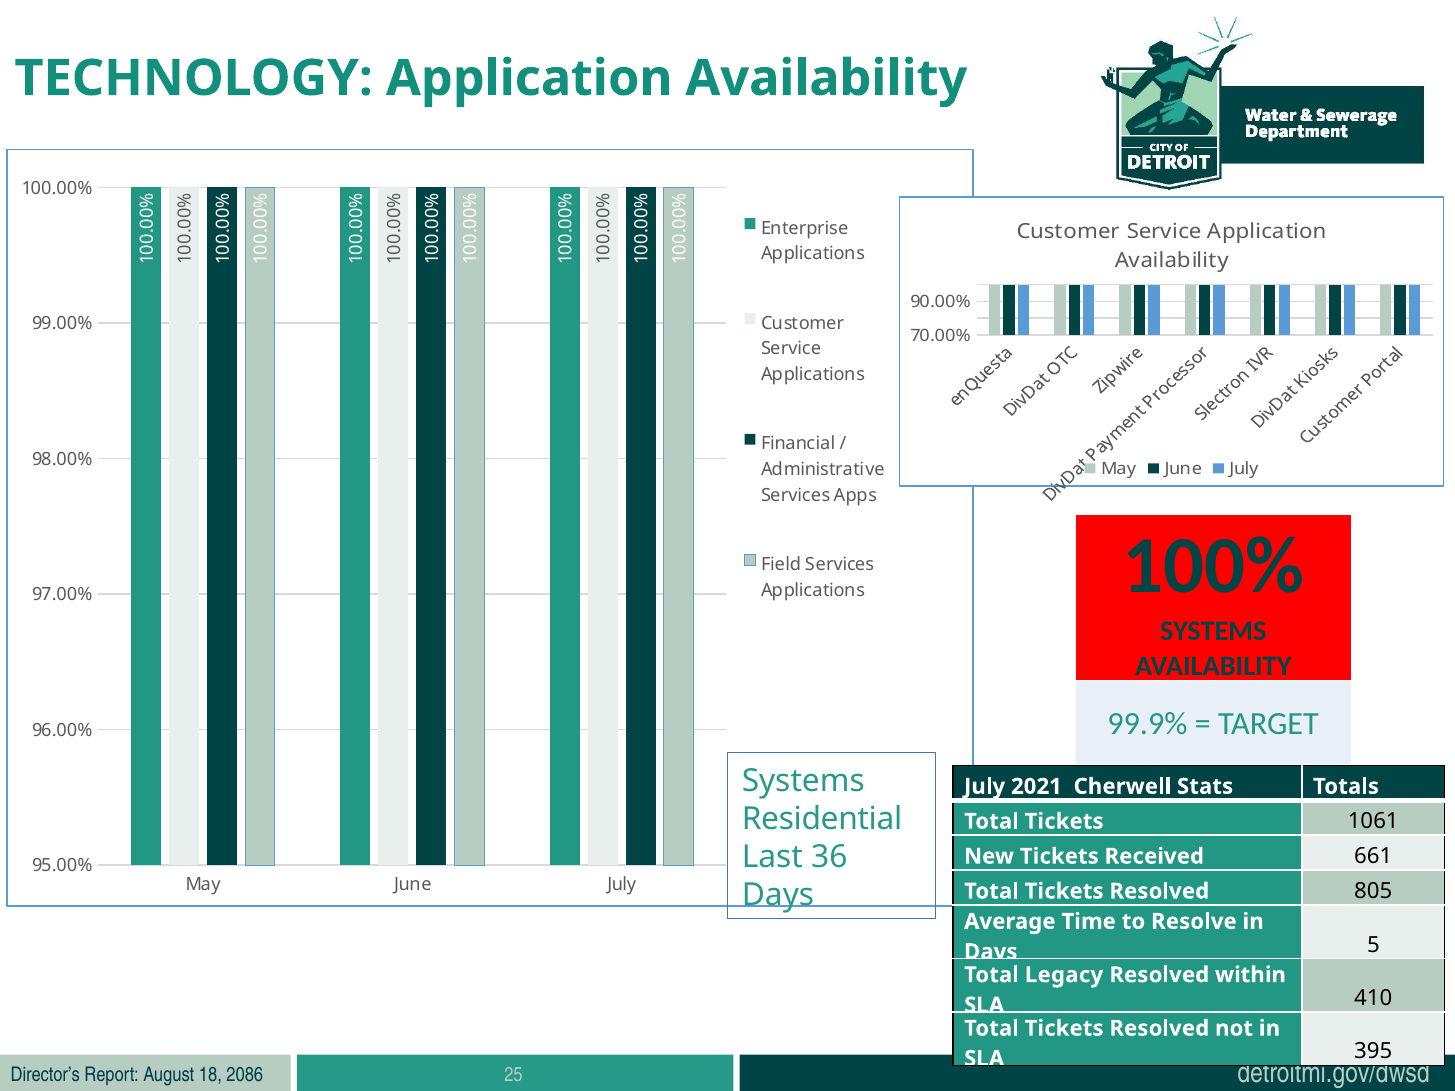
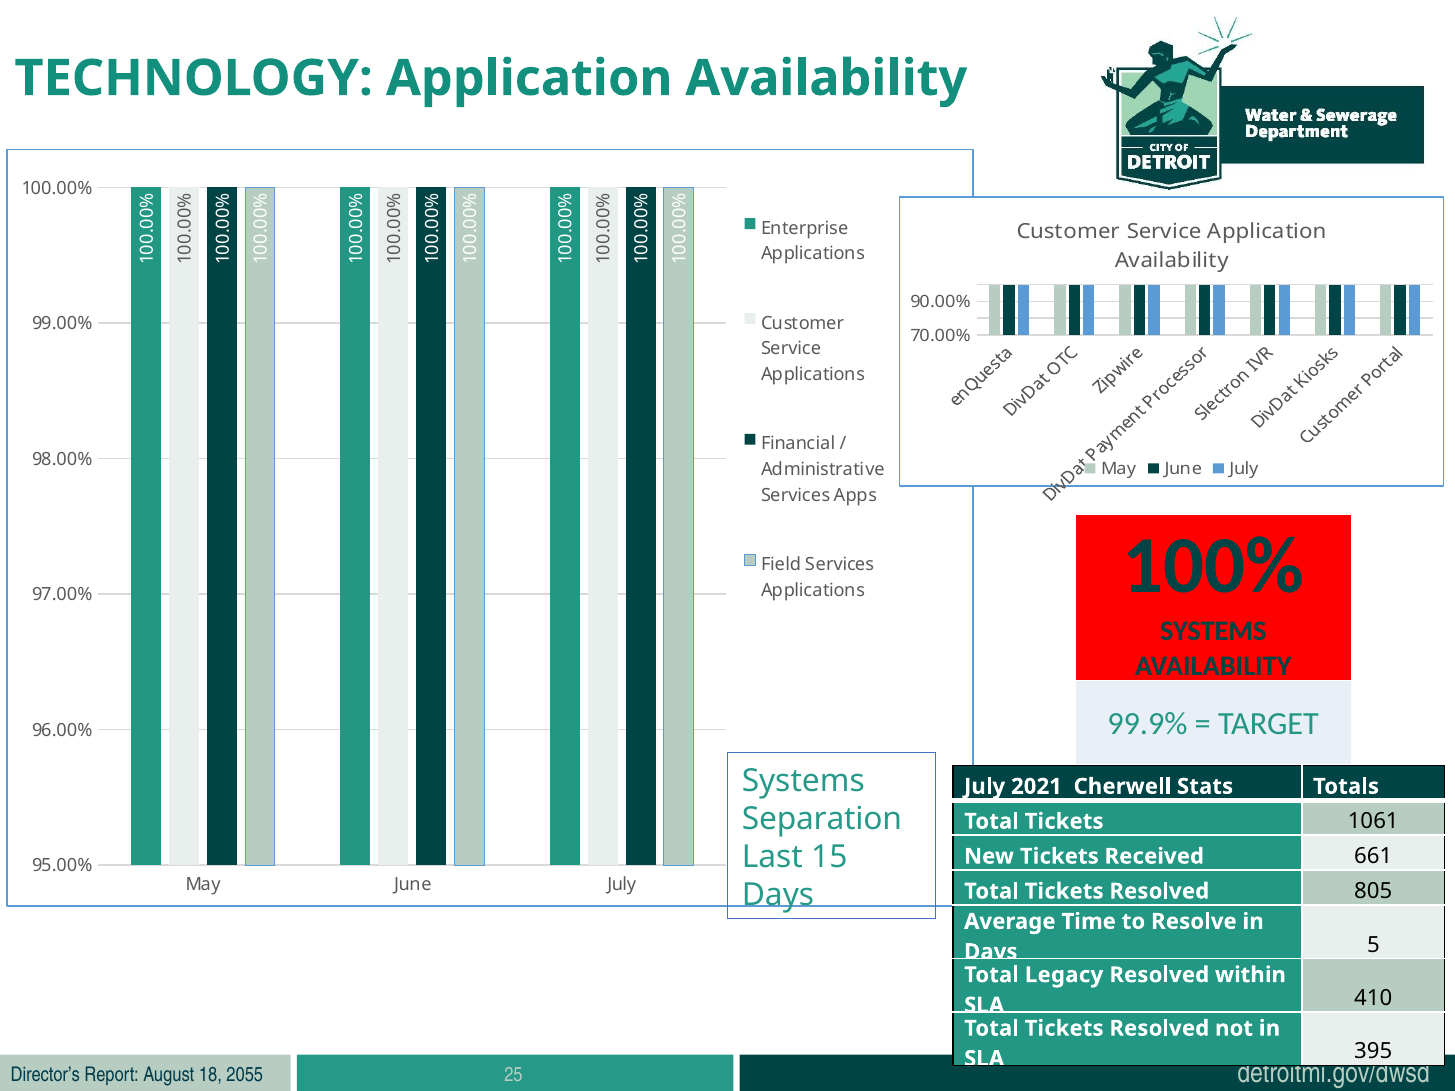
Residential: Residential -> Separation (822, 819)
36: 36 -> 15 (829, 857)
2086: 2086 -> 2055 (245, 1075)
